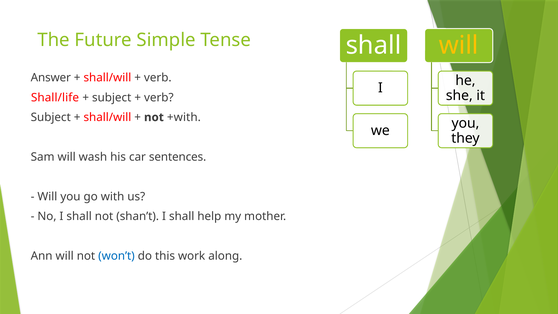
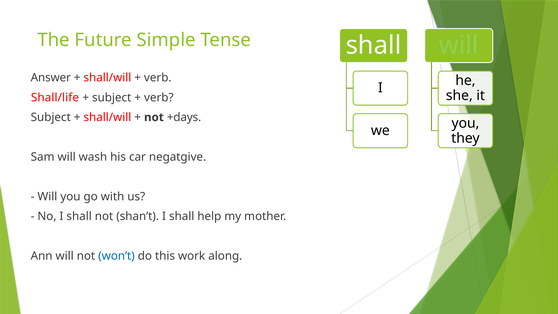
will colour: yellow -> light green (459, 45)
+with: +with -> +days (184, 117)
sentences: sentences -> negatgive (178, 157)
